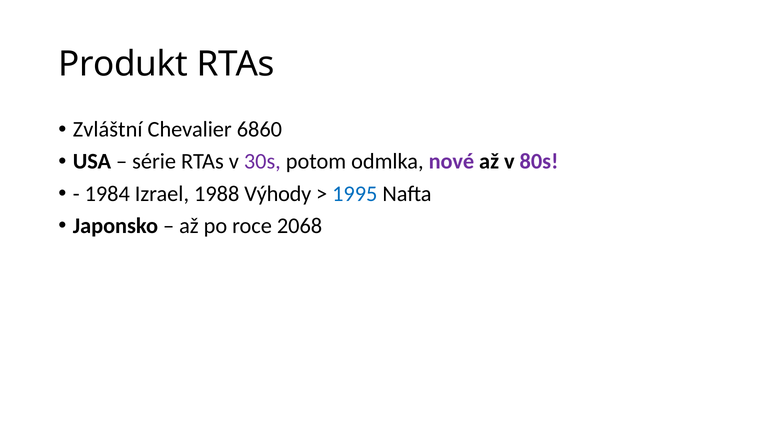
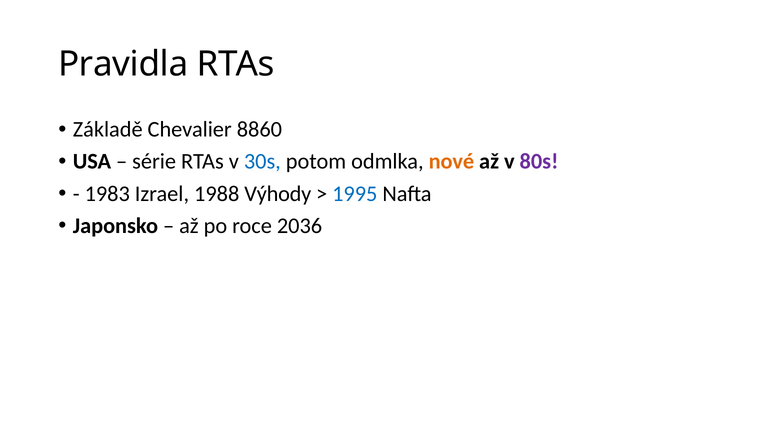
Produkt: Produkt -> Pravidla (123, 64)
Zvláštní: Zvláštní -> Základě (108, 129)
6860: 6860 -> 8860 (259, 129)
30s colour: purple -> blue (262, 162)
nové colour: purple -> orange (451, 162)
1984: 1984 -> 1983 (107, 194)
2068: 2068 -> 2036 (300, 226)
